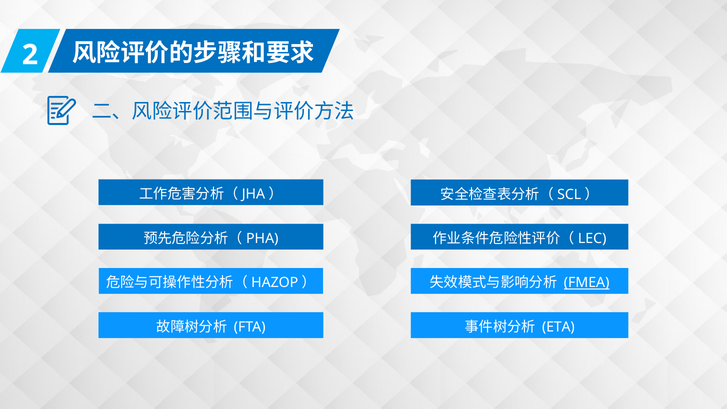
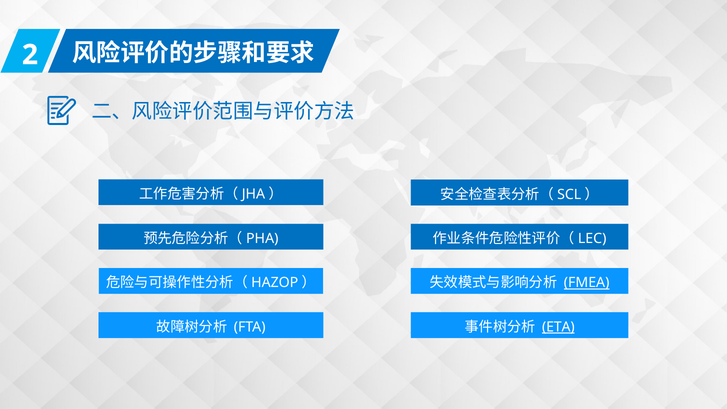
ETA underline: none -> present (558, 327)
